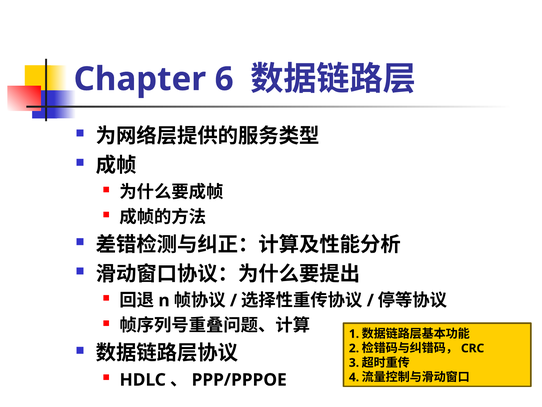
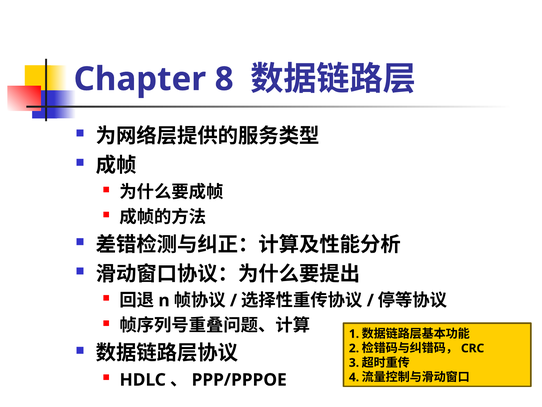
6: 6 -> 8 (224, 79)
